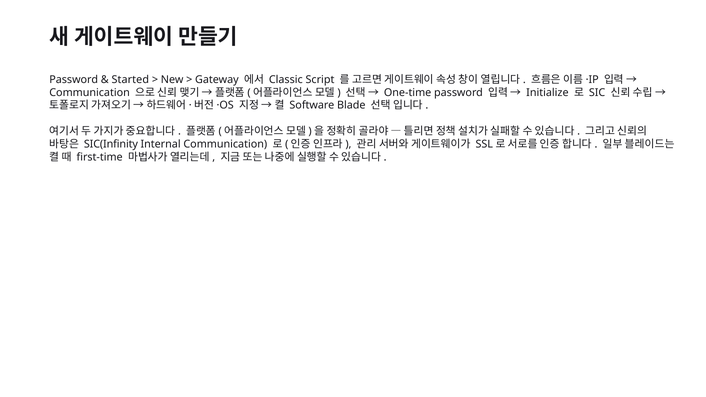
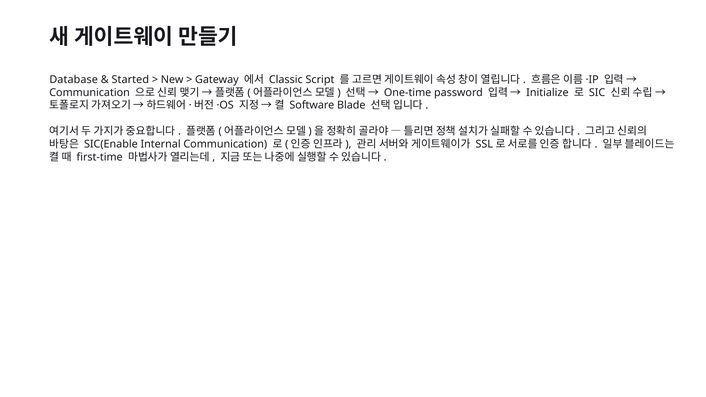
Password: Password -> Database (74, 80)
SIC(Infinity: SIC(Infinity -> SIC(Enable (111, 144)
